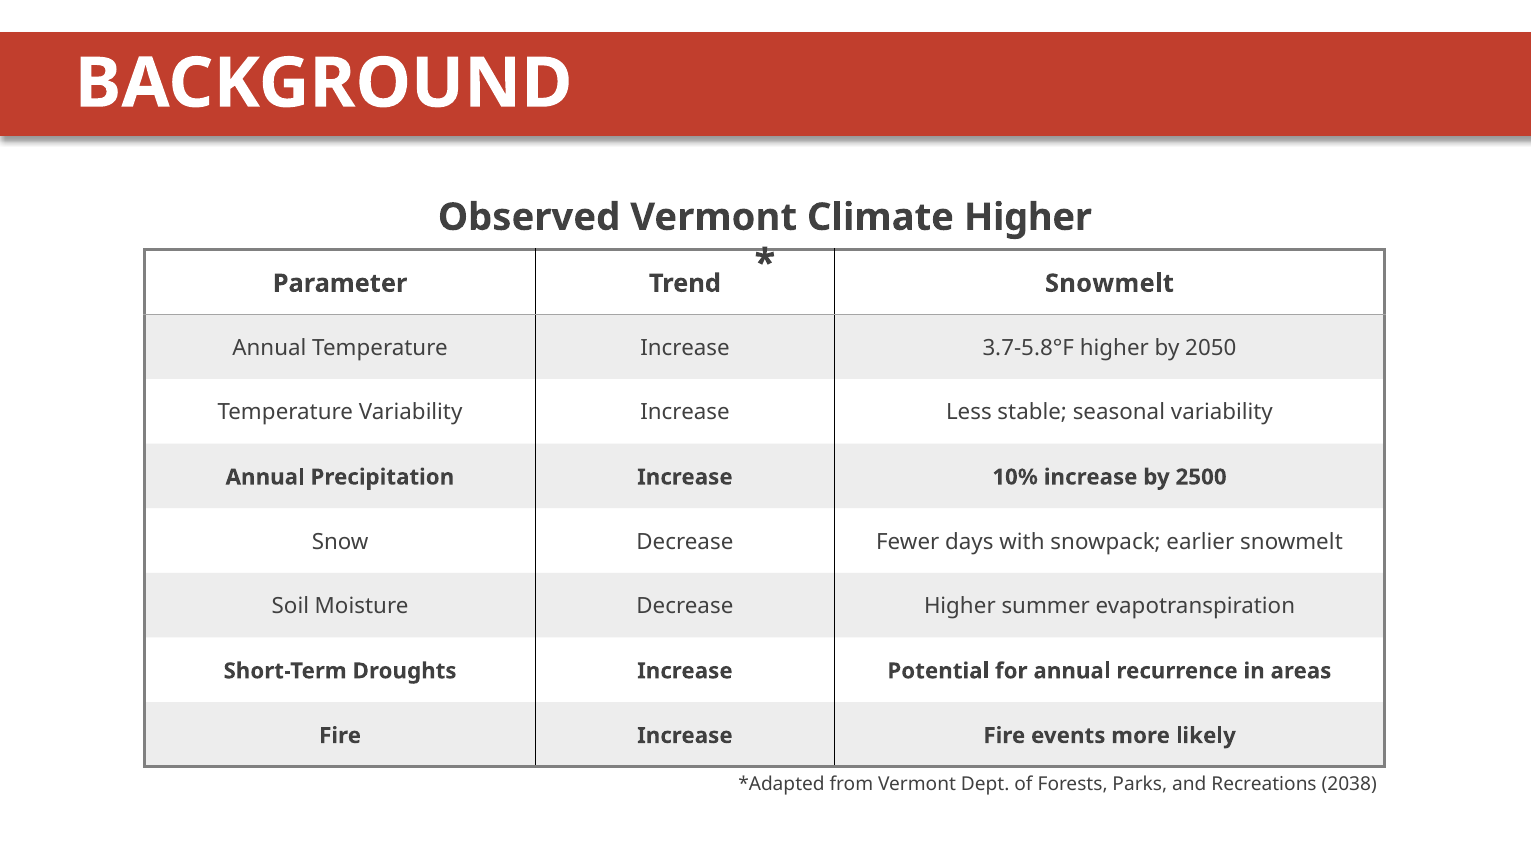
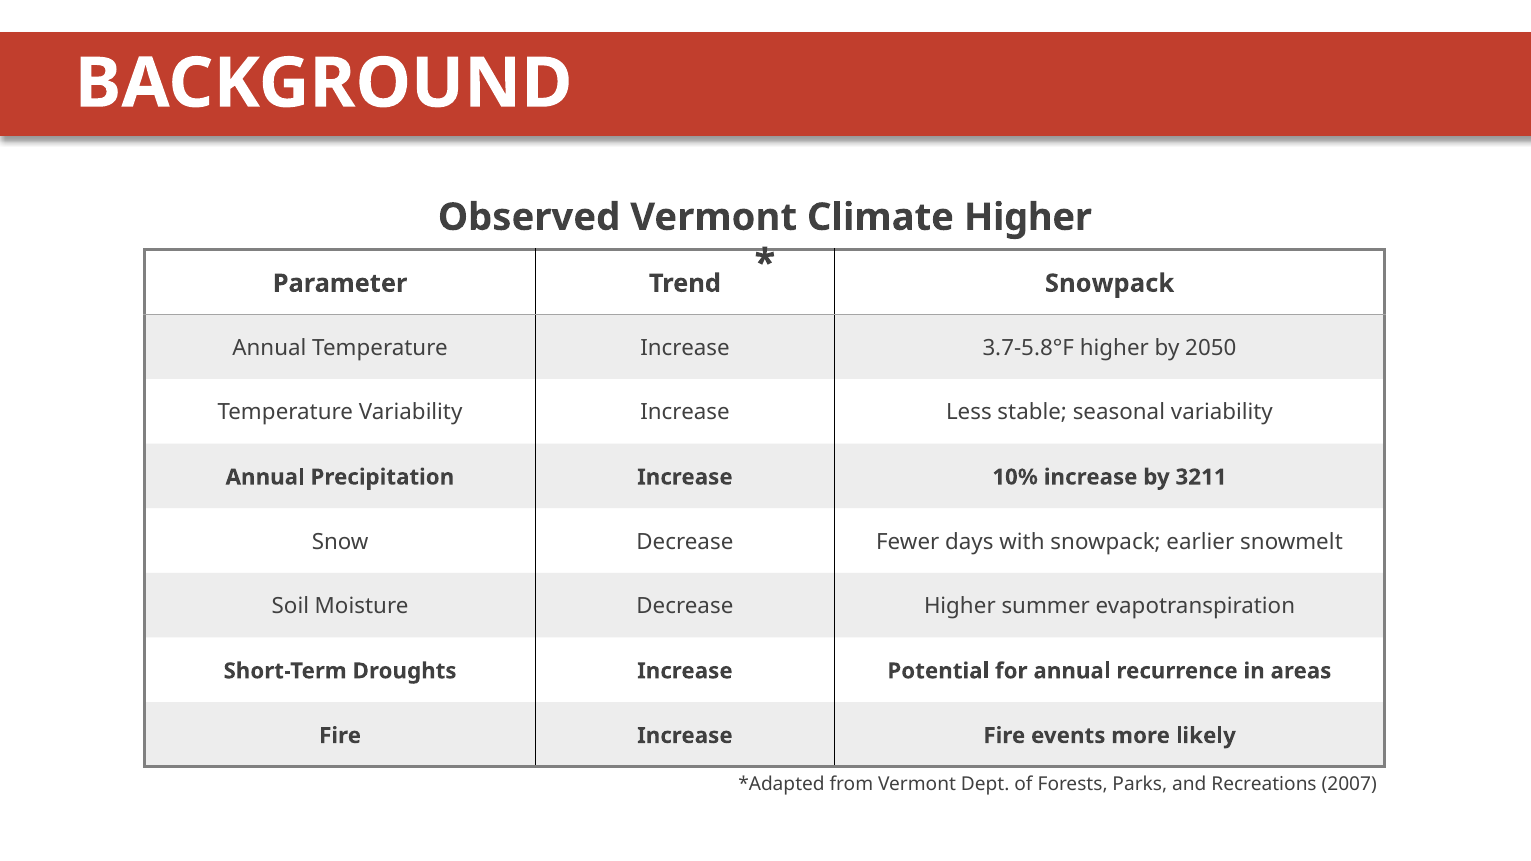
Trend Snowmelt: Snowmelt -> Snowpack (1110, 283)
2500: 2500 -> 3211 (1201, 477)
2038: 2038 -> 2007 (1349, 784)
